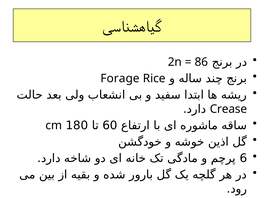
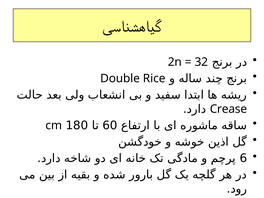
86: 86 -> 32 (201, 62)
Forage: Forage -> Double (120, 78)
